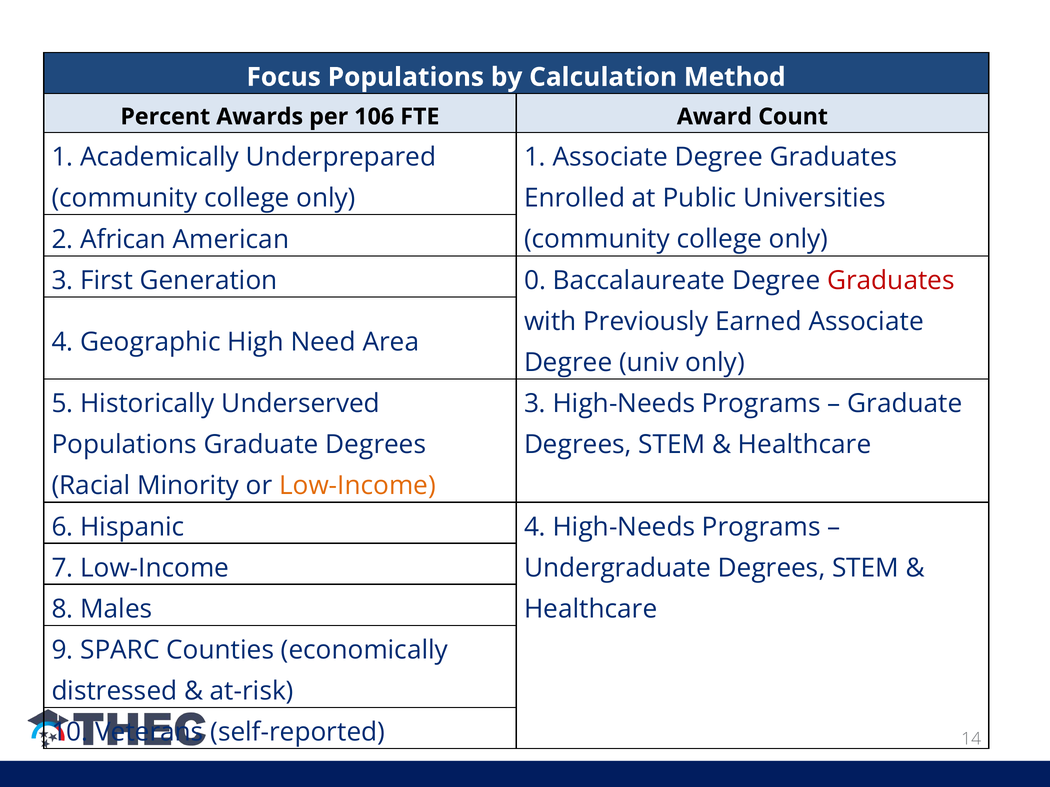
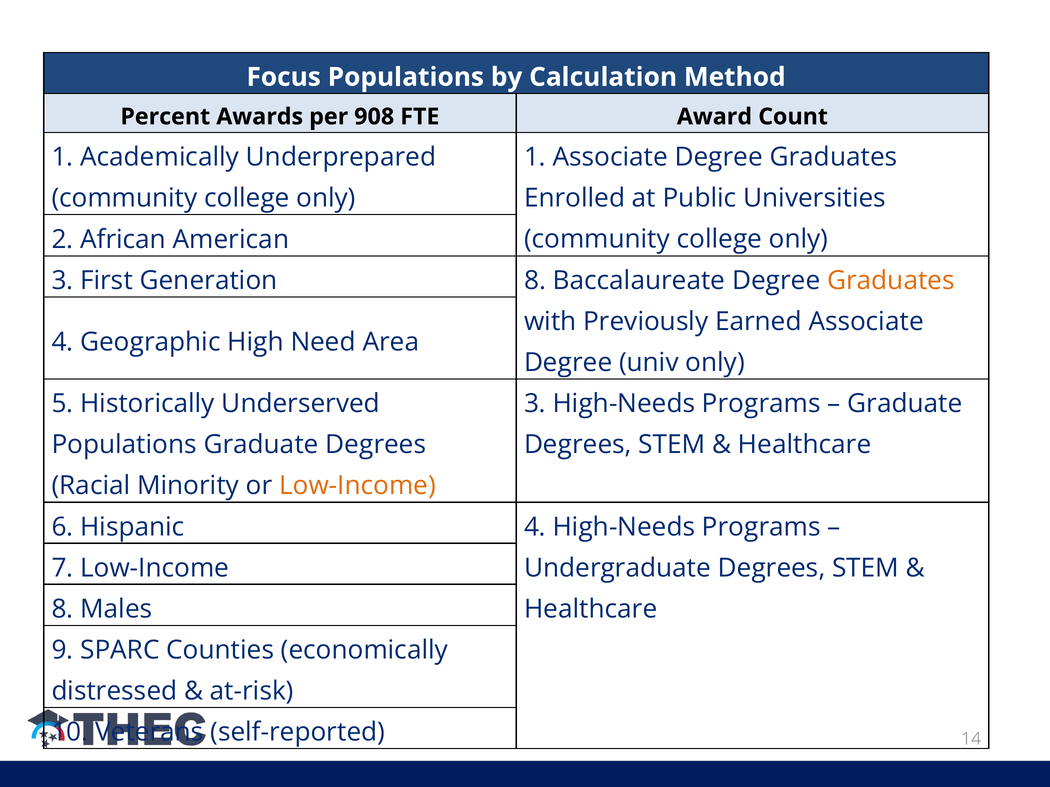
106: 106 -> 908 (374, 117)
Generation 0: 0 -> 8 (535, 281)
Graduates colour: red -> orange (891, 281)
